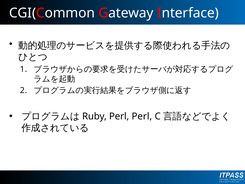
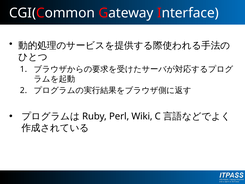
Perl Perl: Perl -> Wiki (142, 116)
